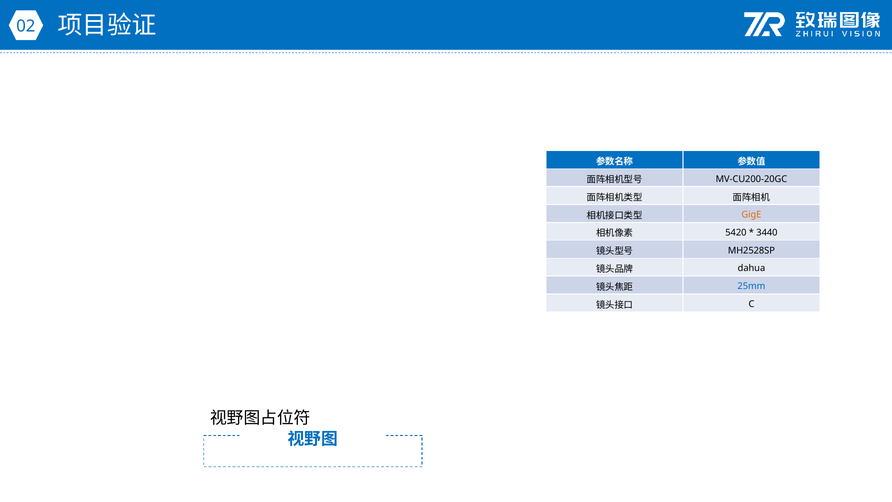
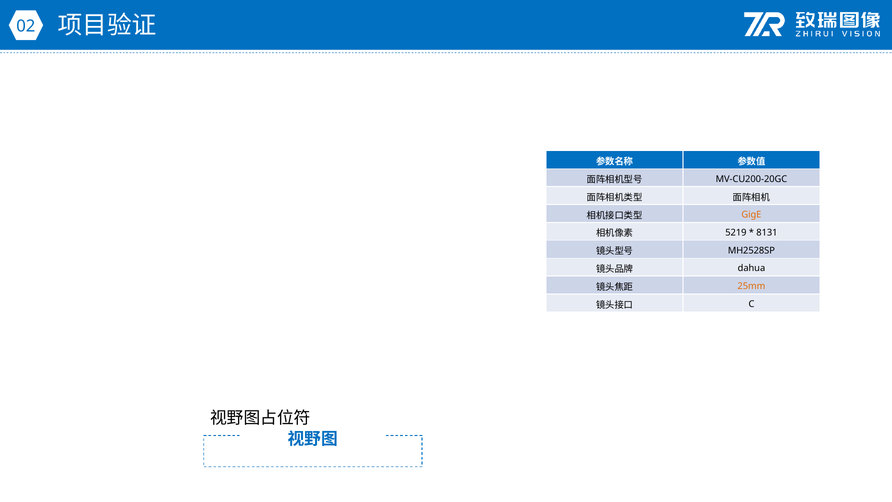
5420: 5420 -> 5219 (736, 233)
3440: 3440 -> 8131 (767, 233)
25mm colour: blue -> orange (751, 286)
